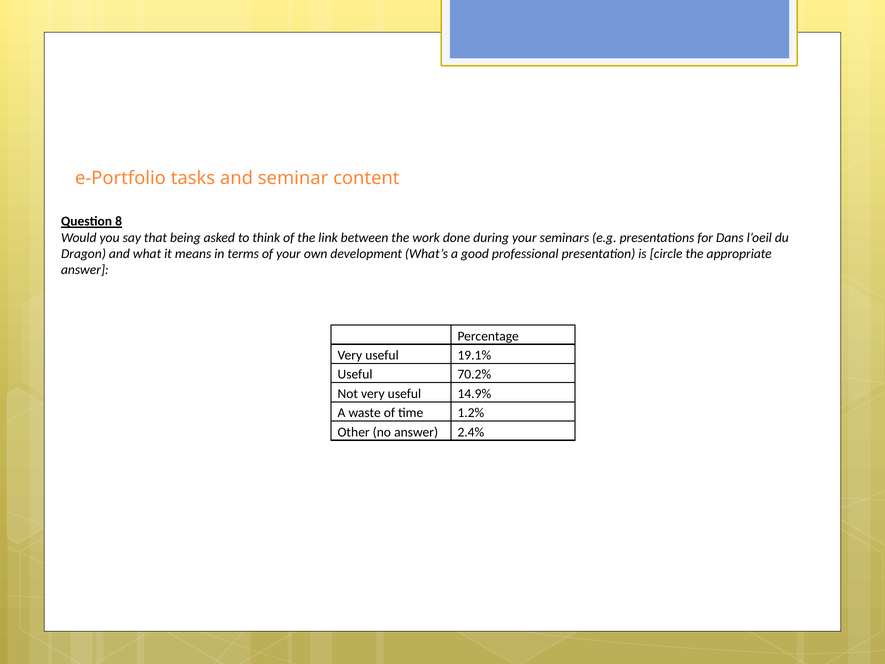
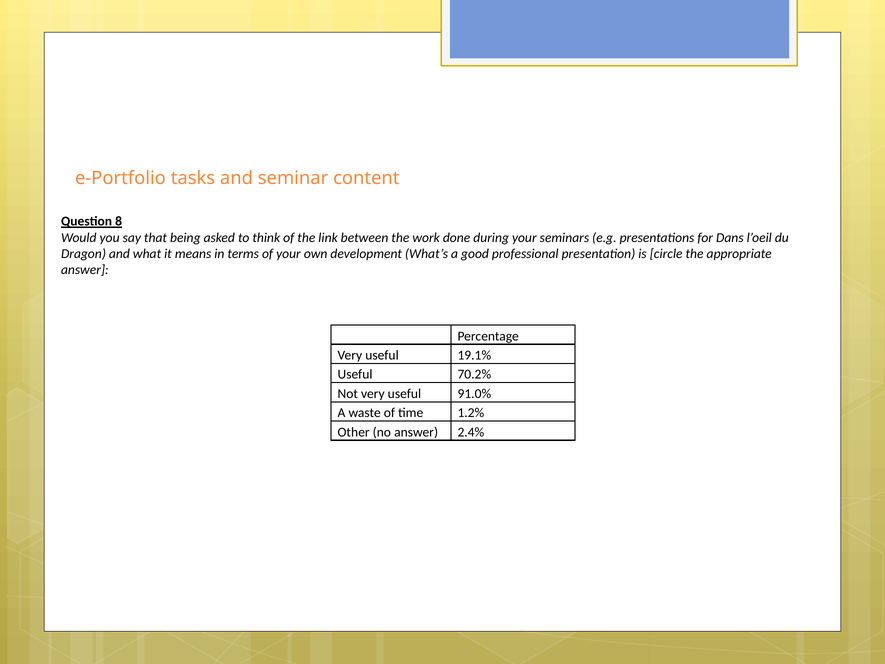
14.9%: 14.9% -> 91.0% (474, 394)
